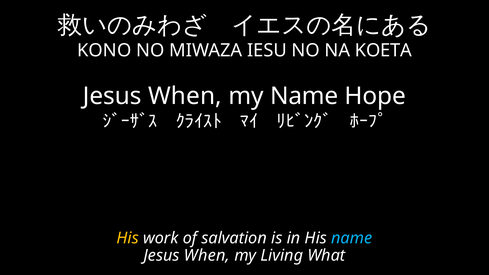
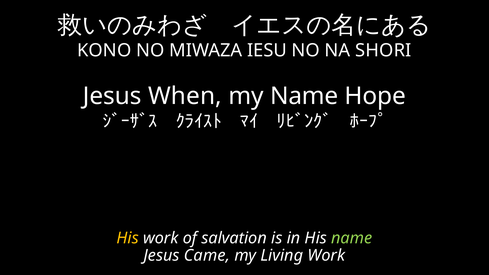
KOETA: KOETA -> SHORI (383, 50)
name colour: light blue -> light green (352, 238)
When: When -> Came (207, 256)
Living What: What -> Work (326, 256)
